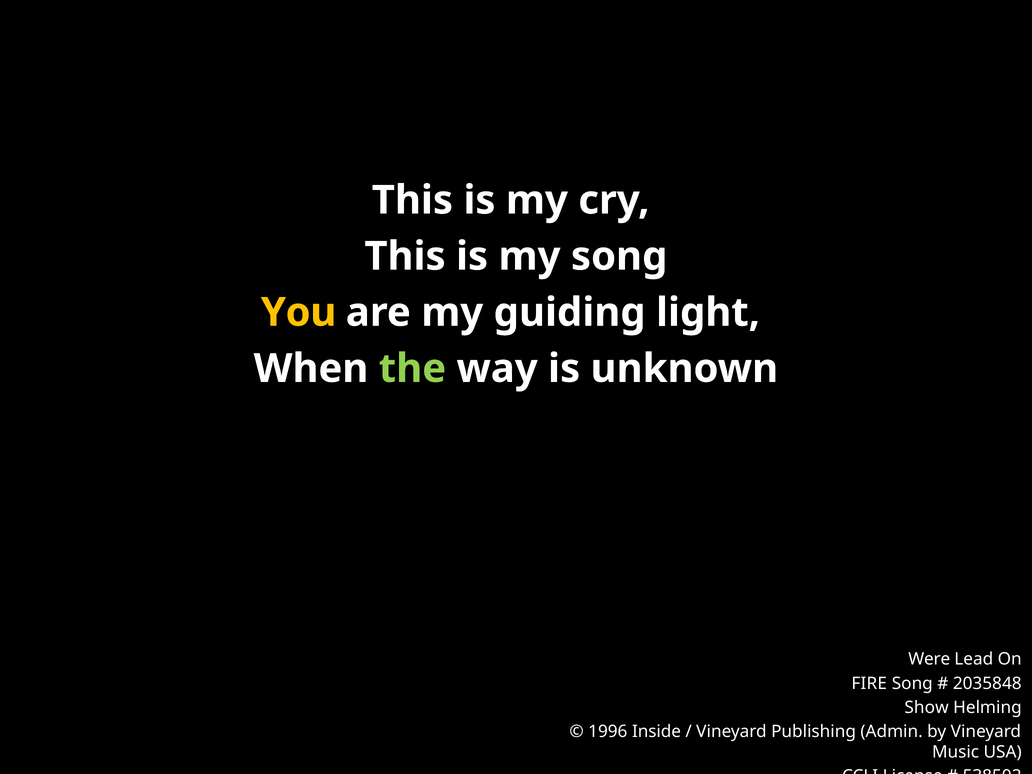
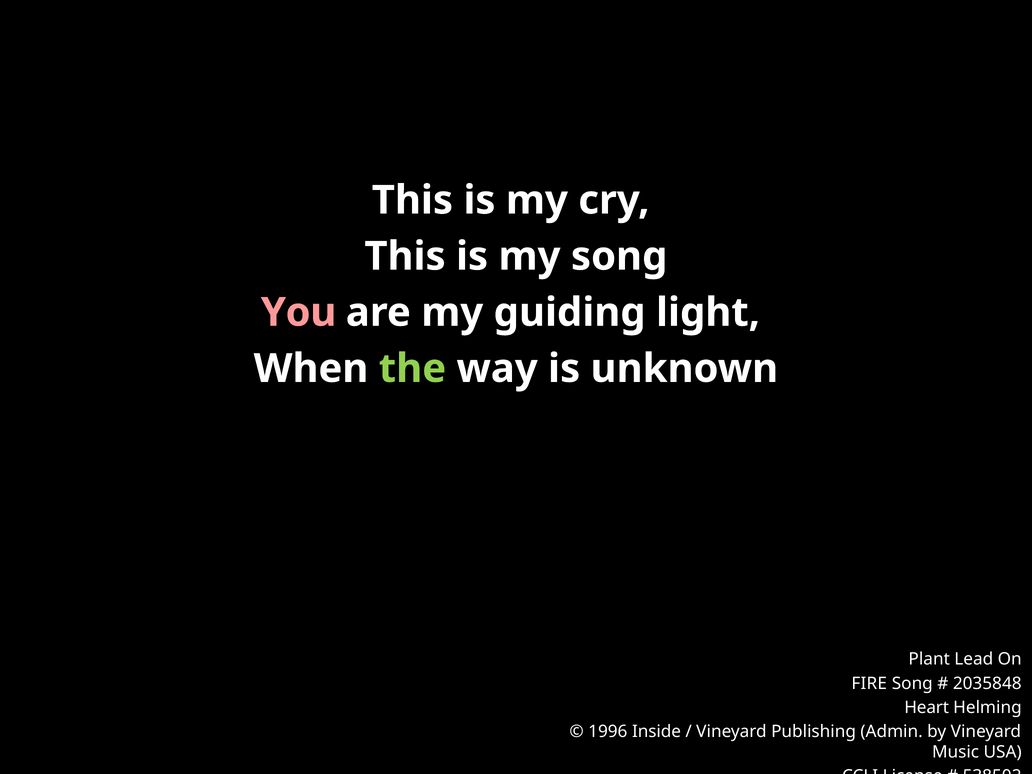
You colour: yellow -> pink (299, 313)
Were: Were -> Plant (929, 659)
Show: Show -> Heart (927, 707)
